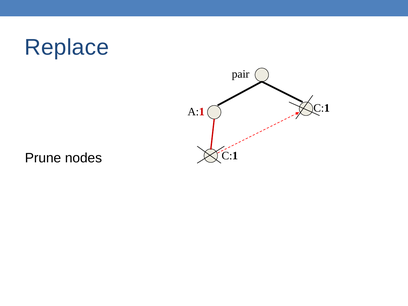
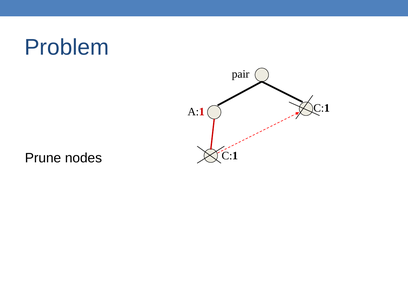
Replace: Replace -> Problem (67, 47)
